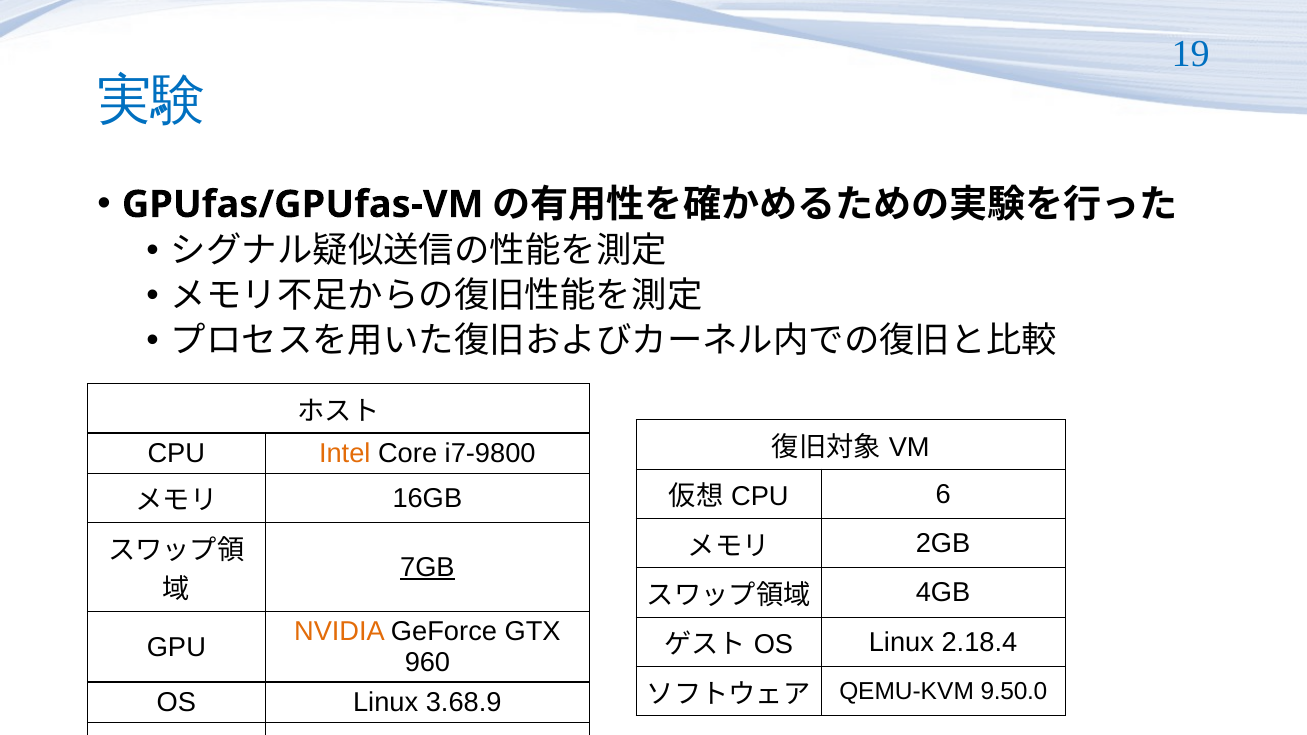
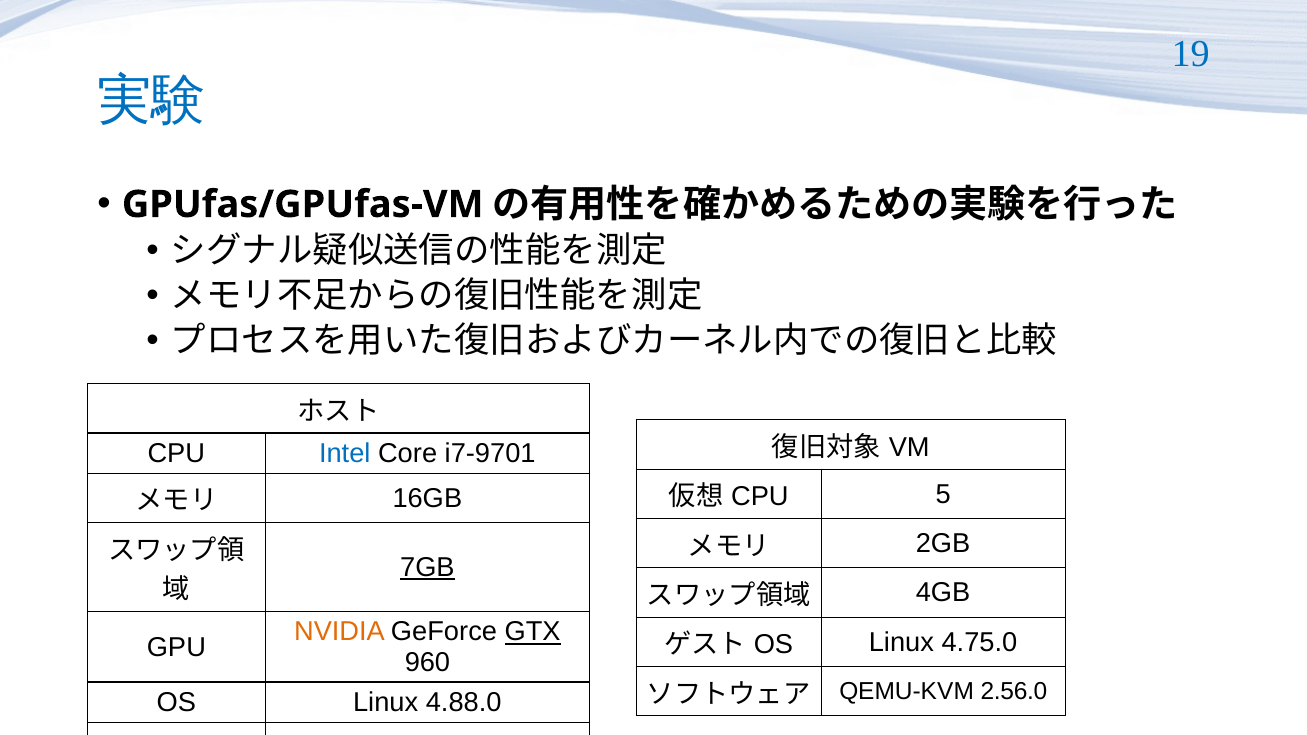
Intel colour: orange -> blue (345, 454)
i7-9800: i7-9800 -> i7-9701 (490, 454)
6: 6 -> 5 (943, 494)
GTX underline: none -> present (533, 632)
2.18.4: 2.18.4 -> 4.75.0 (979, 642)
9.50.0: 9.50.0 -> 2.56.0 (1014, 692)
3.68.9: 3.68.9 -> 4.88.0 (464, 703)
